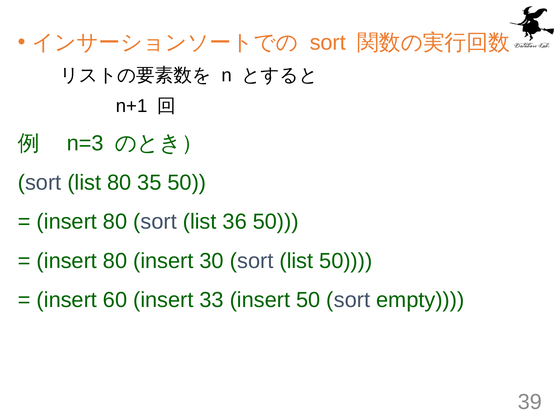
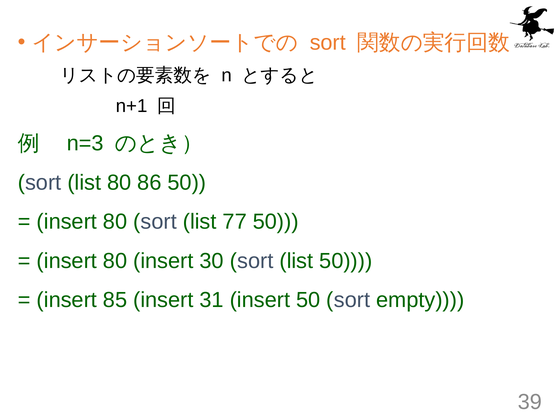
35: 35 -> 86 (149, 183)
36: 36 -> 77 (235, 222)
60: 60 -> 85 (115, 300)
33: 33 -> 31 (212, 300)
